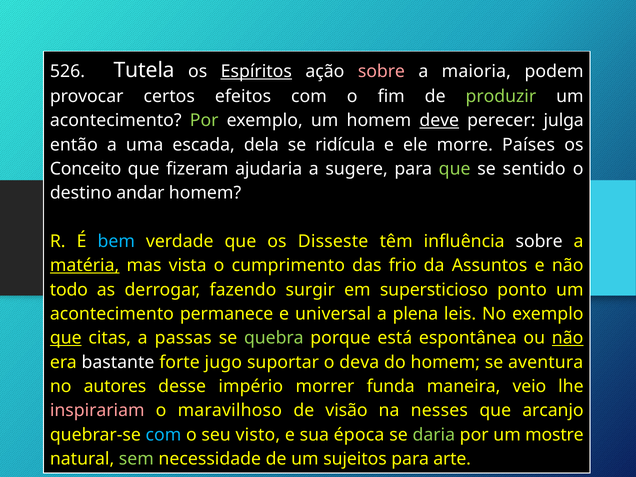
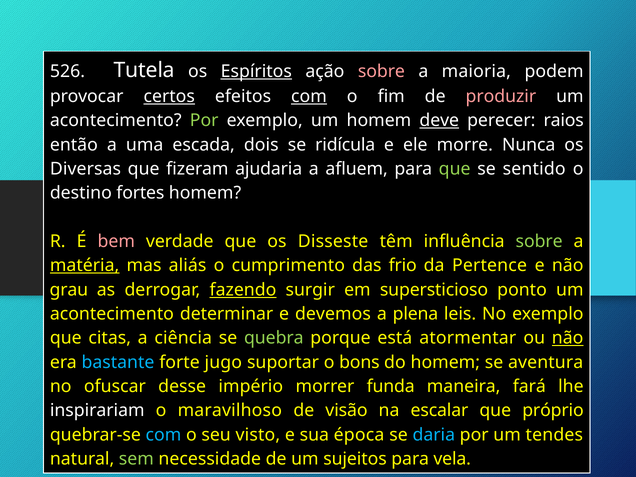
certos underline: none -> present (169, 96)
com underline: none -> present (309, 96)
produzir colour: light green -> pink (501, 96)
julga: julga -> raios (564, 121)
dela: dela -> dois (261, 145)
Países: Países -> Nunca (529, 145)
Conceito: Conceito -> Diversas (85, 169)
sugere: sugere -> afluem (357, 169)
andar: andar -> fortes (140, 193)
bem colour: light blue -> pink (116, 241)
sobre colour: white -> light green (539, 241)
vista: vista -> aliás (188, 266)
Assuntos: Assuntos -> Pertence (490, 266)
todo: todo -> grau (69, 290)
fazendo underline: none -> present (243, 290)
permanece: permanece -> determinar (227, 314)
universal: universal -> devemos (333, 314)
que underline: present -> none (66, 338)
passas: passas -> ciência (183, 338)
espontânea: espontânea -> atormentar (468, 338)
bastante colour: white -> light blue (118, 362)
deva: deva -> bons (359, 362)
autores: autores -> ofuscar (115, 386)
veio: veio -> fará (529, 386)
inspirariam colour: pink -> white (97, 411)
nesses: nesses -> escalar (439, 411)
arcanjo: arcanjo -> próprio (553, 411)
daria colour: light green -> light blue (434, 435)
mostre: mostre -> tendes (554, 435)
arte: arte -> vela (452, 459)
